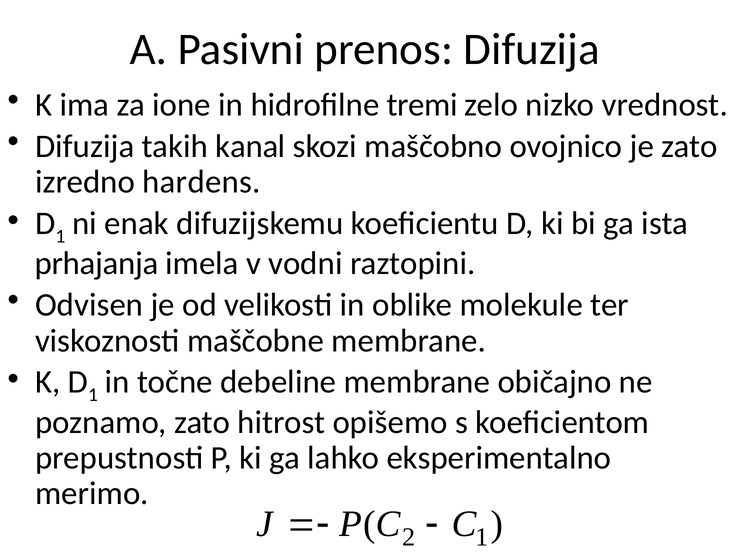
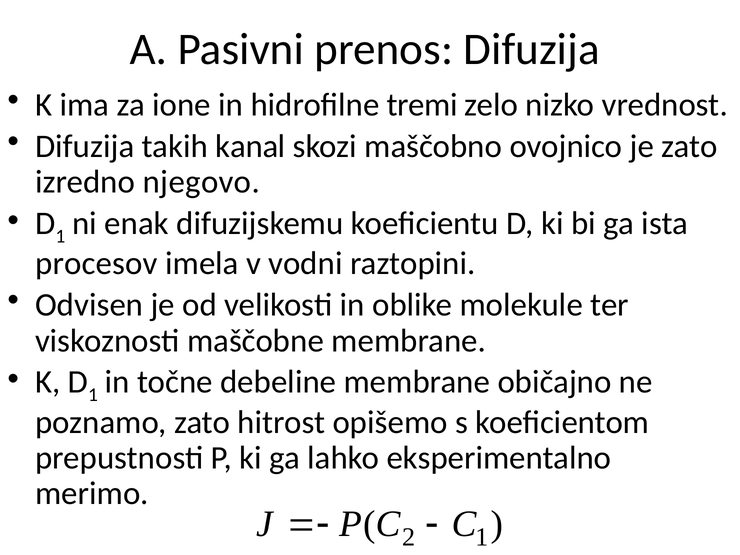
hardens: hardens -> njegovo (201, 182)
prhajanja: prhajanja -> procesov (96, 264)
